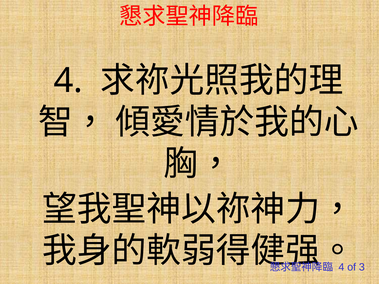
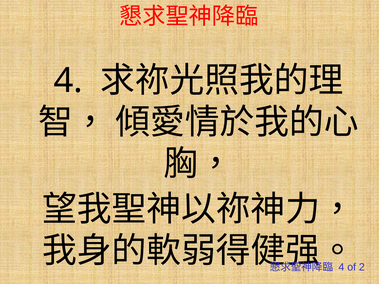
3: 3 -> 2 (362, 267)
